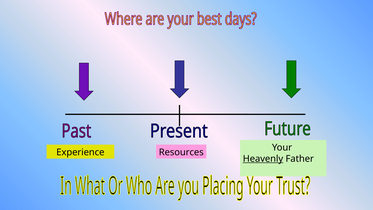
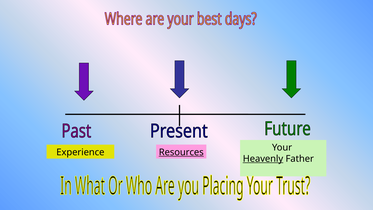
Resources underline: none -> present (181, 152)
